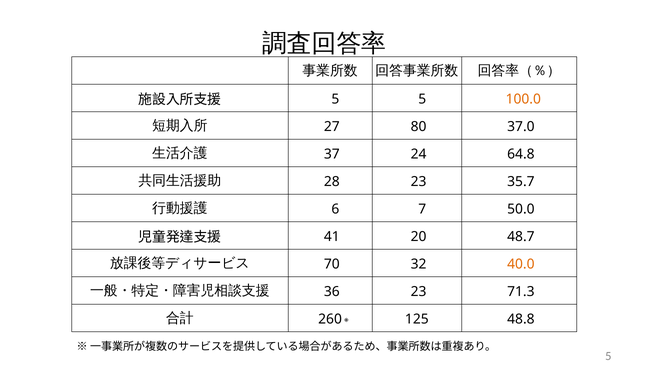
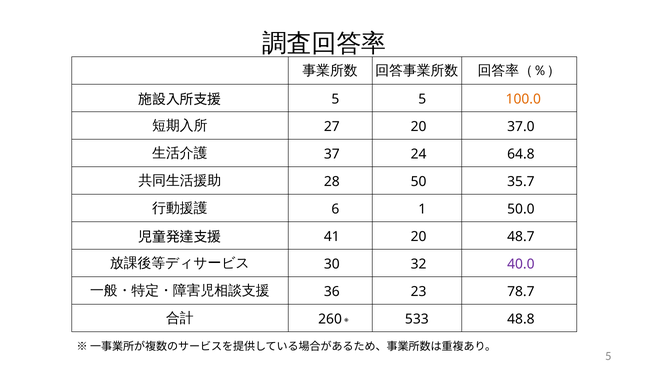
27 80: 80 -> 20 (419, 126)
28 23: 23 -> 50 (419, 181)
7: 7 -> 1 (422, 209)
70: 70 -> 30 (332, 264)
40.0 colour: orange -> purple (521, 264)
71.3: 71.3 -> 78.7 (521, 291)
125: 125 -> 533 (417, 319)
